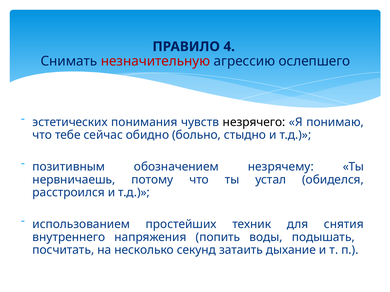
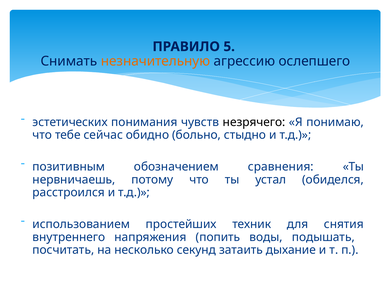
4: 4 -> 5 (229, 47)
незначительную colour: red -> orange (155, 61)
незрячему: незрячему -> сравнения (281, 167)
